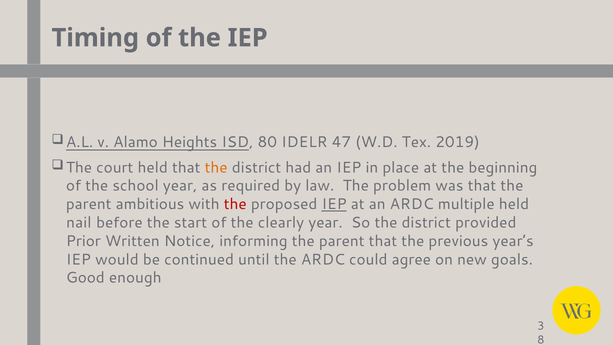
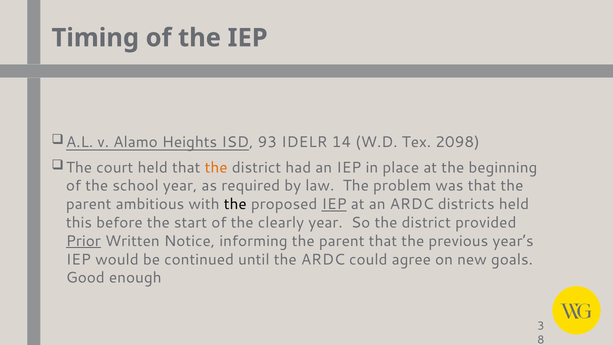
80: 80 -> 93 (267, 142)
47: 47 -> 14 (341, 142)
2019: 2019 -> 2098 (457, 142)
the colour: red -> black (235, 204)
multiple: multiple -> districts (466, 204)
nail: nail -> this (79, 223)
Prior underline: none -> present (83, 241)
